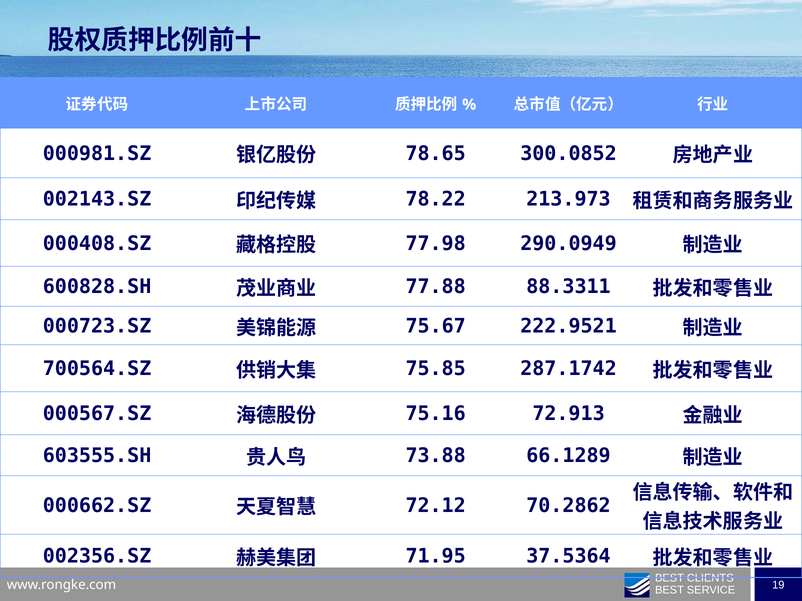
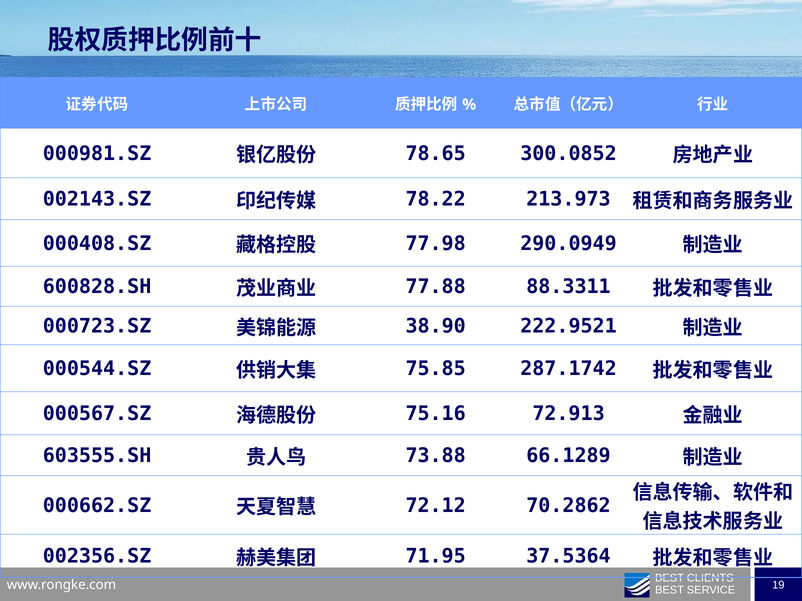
75.67: 75.67 -> 38.90 (436, 326)
700564.SZ: 700564.SZ -> 000544.SZ (97, 369)
